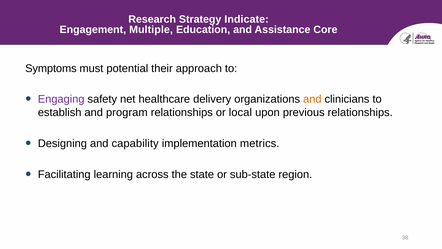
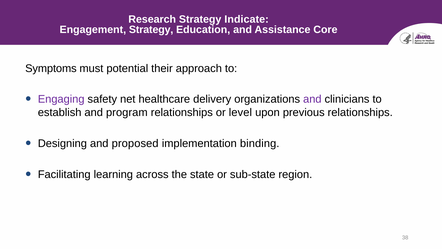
Engagement Multiple: Multiple -> Strategy (151, 30)
and colour: orange -> purple (312, 99)
local: local -> level (240, 112)
capability: capability -> proposed (135, 143)
metrics: metrics -> binding (260, 143)
